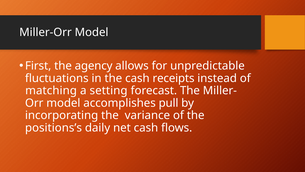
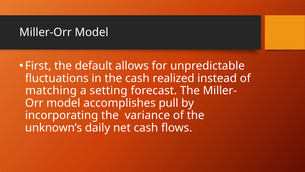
agency: agency -> default (94, 66)
receipts: receipts -> realized (173, 78)
positions’s: positions’s -> unknown’s (54, 127)
